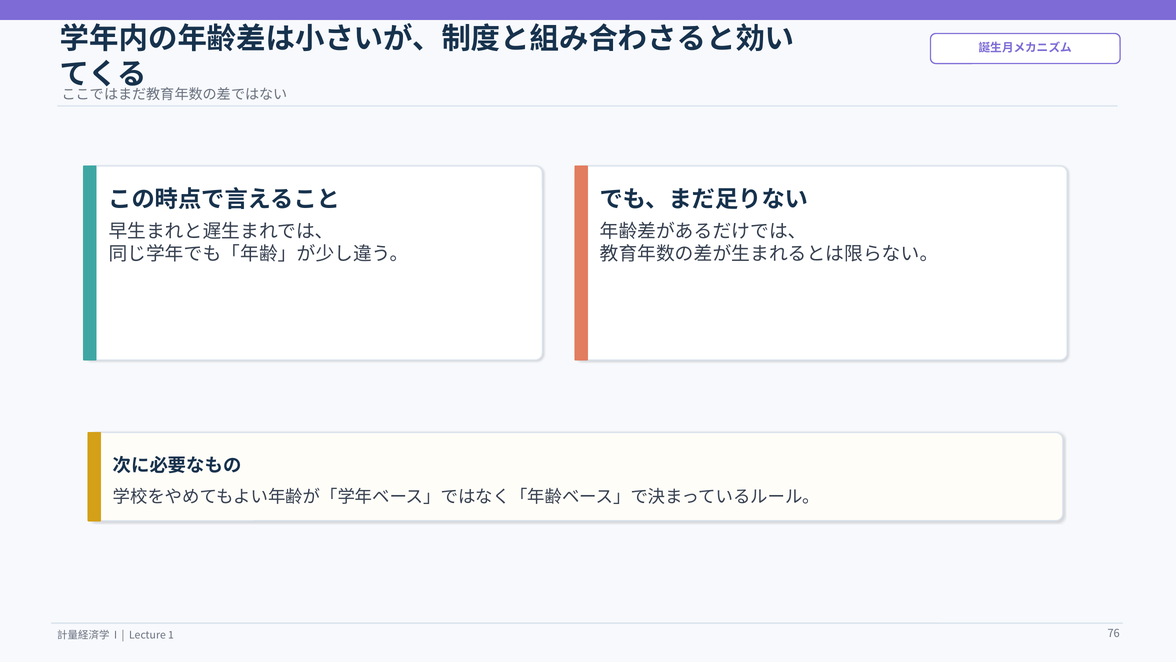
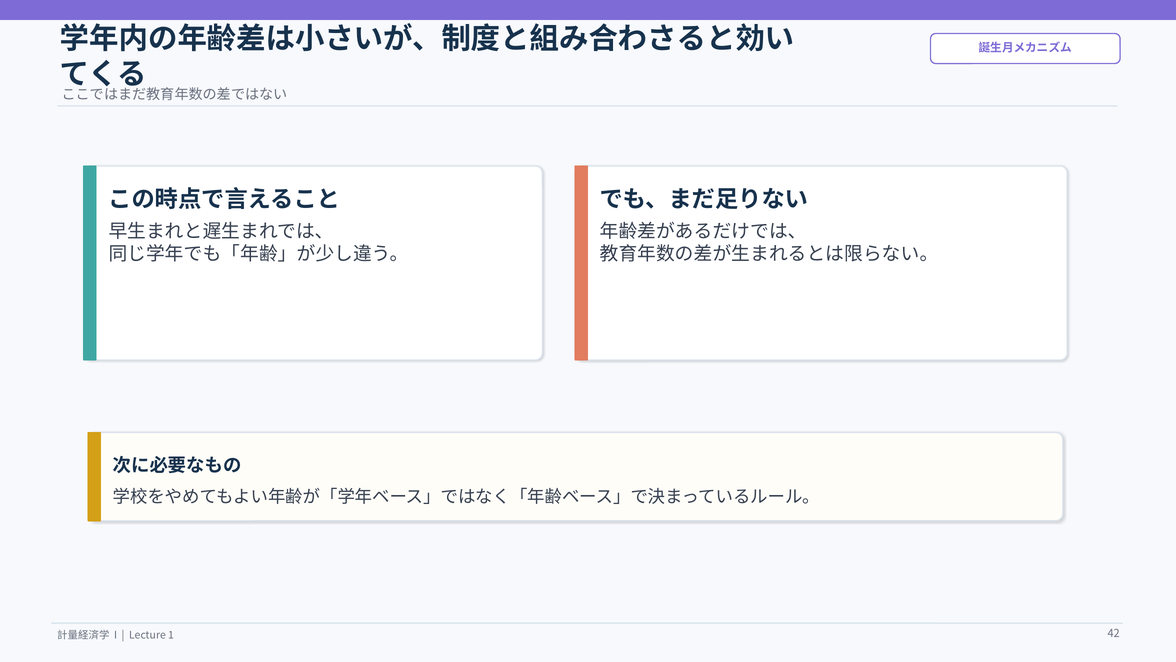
76: 76 -> 42 (1114, 633)
